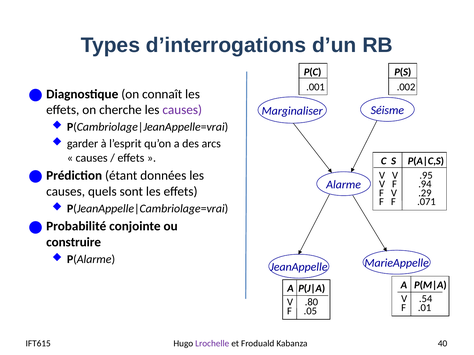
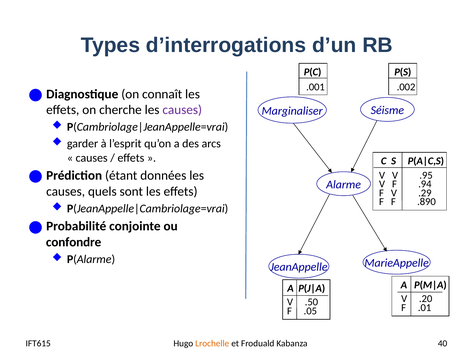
.071: .071 -> .890 (426, 202)
construire: construire -> confondre (74, 242)
.54: .54 -> .20 (426, 299)
.80: .80 -> .50 (311, 303)
Lrochelle colour: purple -> orange (212, 344)
